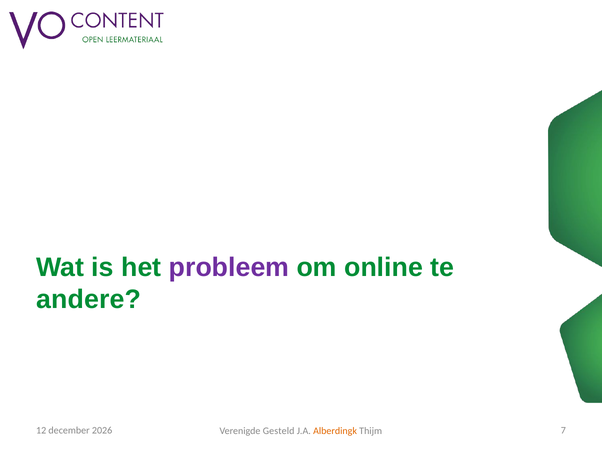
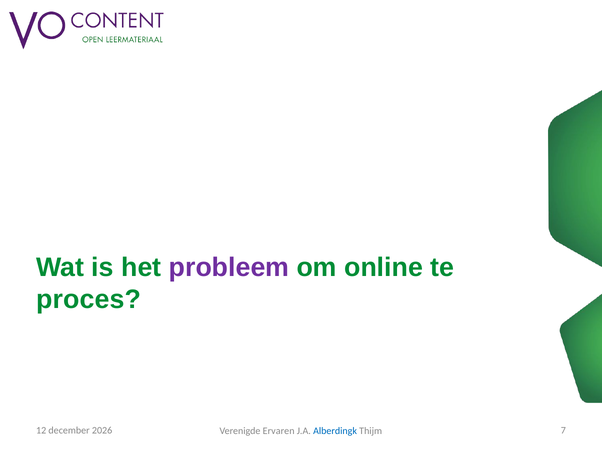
andere: andere -> proces (89, 300)
Gesteld: Gesteld -> Ervaren (279, 431)
Alberdingk colour: orange -> blue (335, 431)
